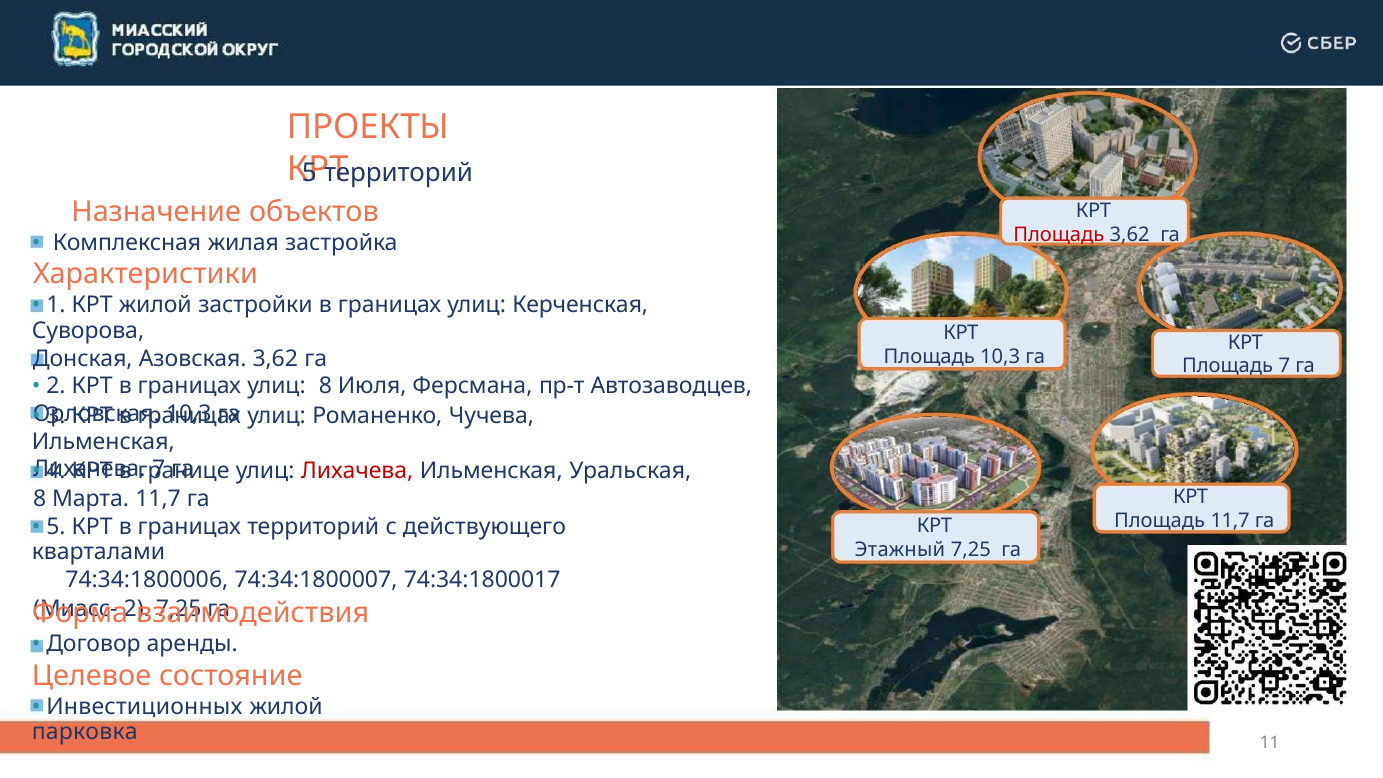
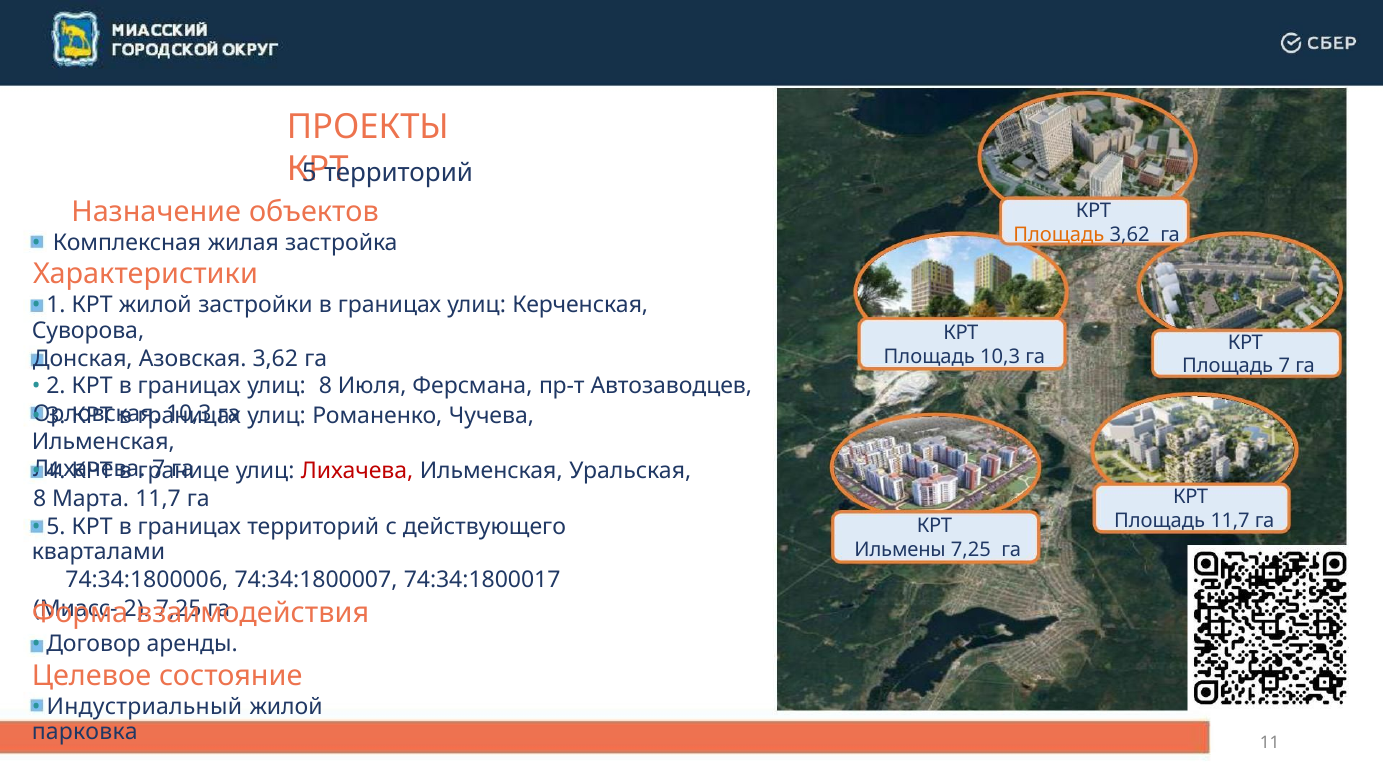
Площадь colour: red -> orange (1059, 235)
Этажный: Этажный -> Ильмены (900, 550)
Инвестиционных: Инвестиционных -> Индустриальный (144, 707)
